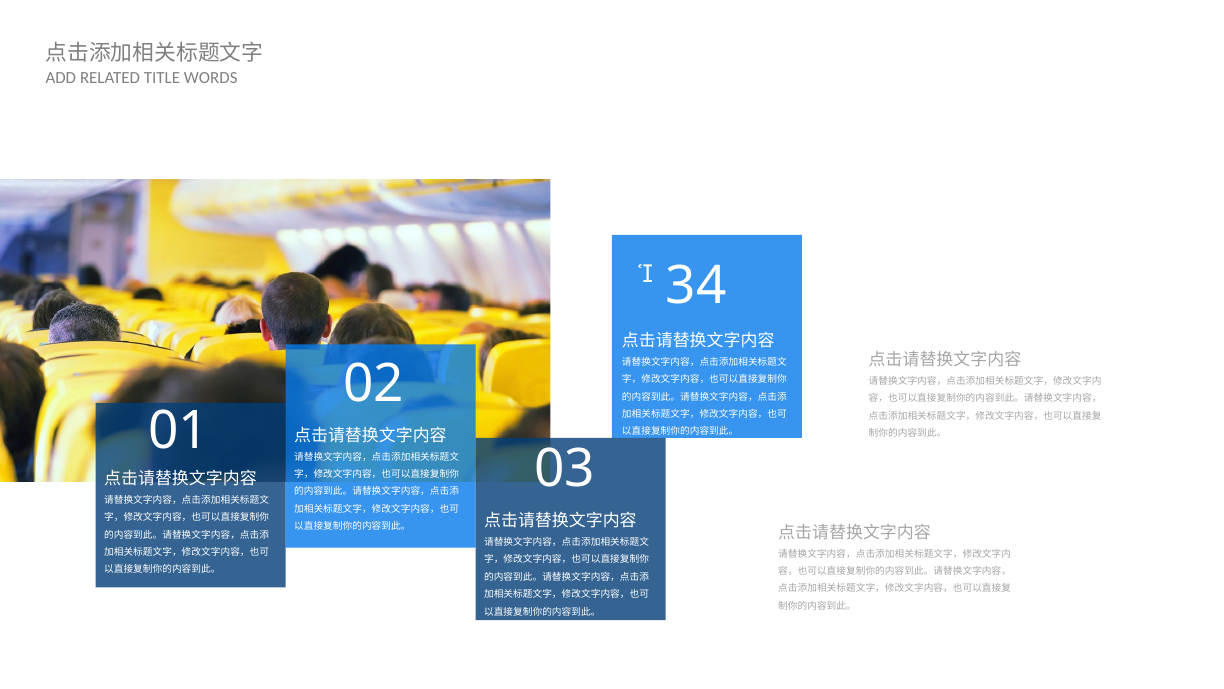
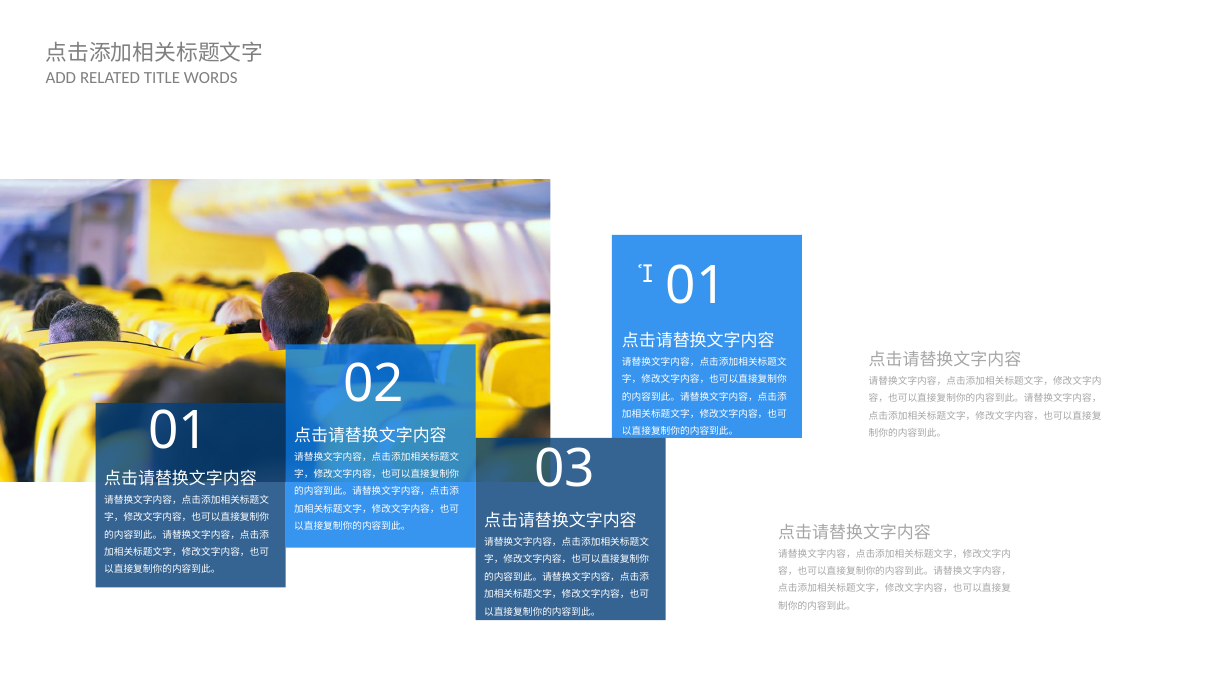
34: 34 -> 01 (696, 286)
